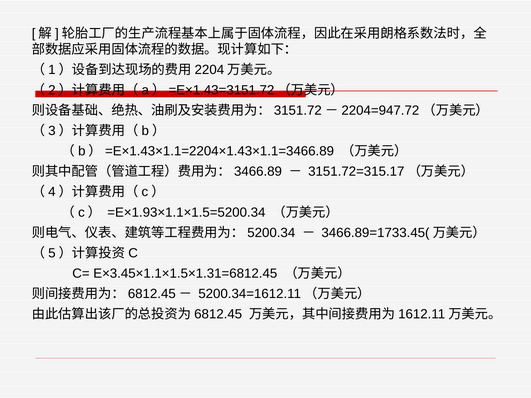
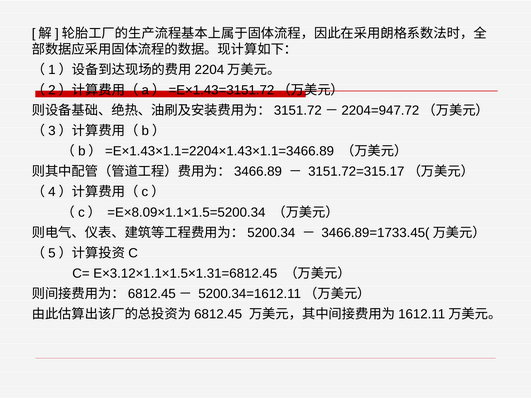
=E×1.93×1.1×1.5=5200.34: =E×1.93×1.1×1.5=5200.34 -> =E×8.09×1.1×1.5=5200.34 (186, 212)
E×3.45×1.1×1.5×1.31=6812.45: E×3.45×1.1×1.5×1.31=6812.45 -> E×3.12×1.1×1.5×1.31=6812.45 (185, 274)
